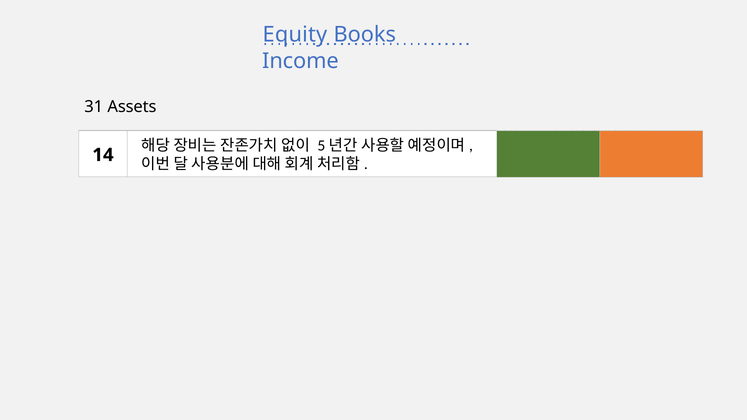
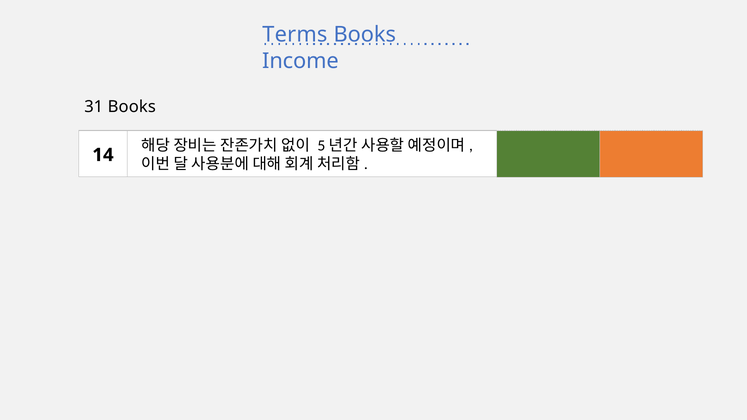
Equity: Equity -> Terms (295, 35)
31 Assets: Assets -> Books (132, 107)
